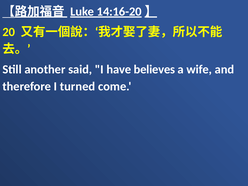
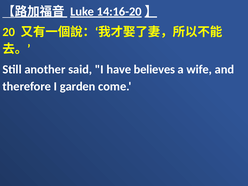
turned: turned -> garden (78, 86)
